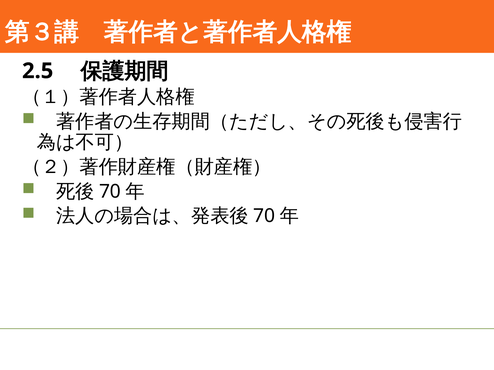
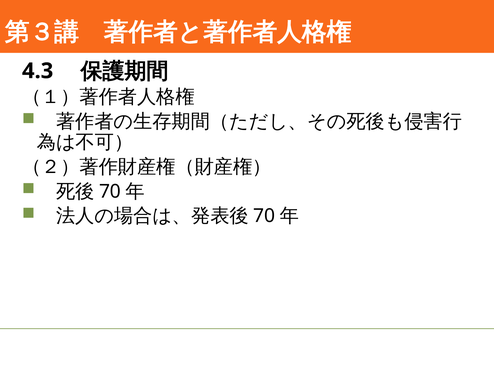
2.5: 2.5 -> 4.3 (38, 71)
